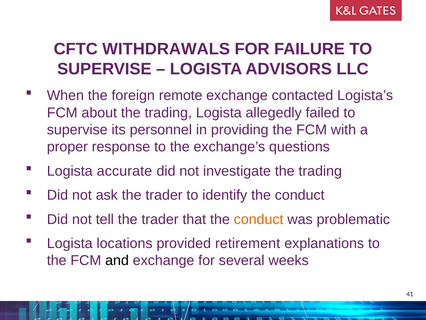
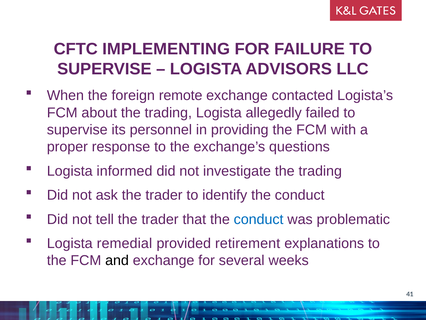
WITHDRAWALS: WITHDRAWALS -> IMPLEMENTING (166, 49)
accurate: accurate -> informed (124, 171)
conduct colour: orange -> blue (259, 219)
locations: locations -> remedial (124, 243)
